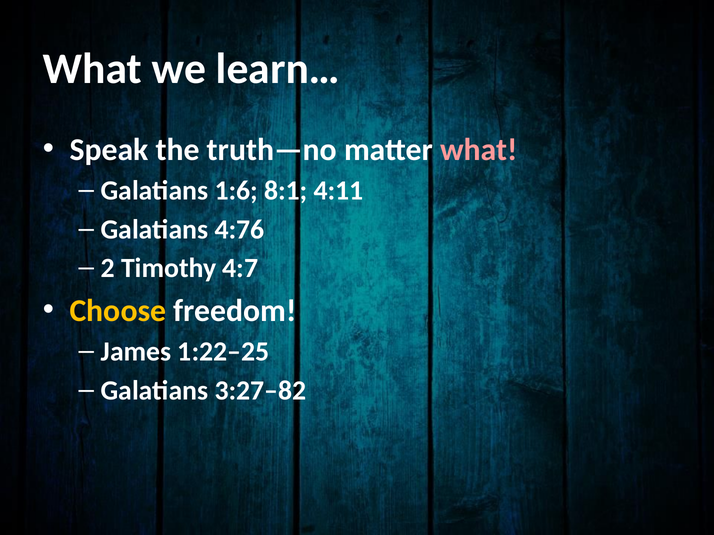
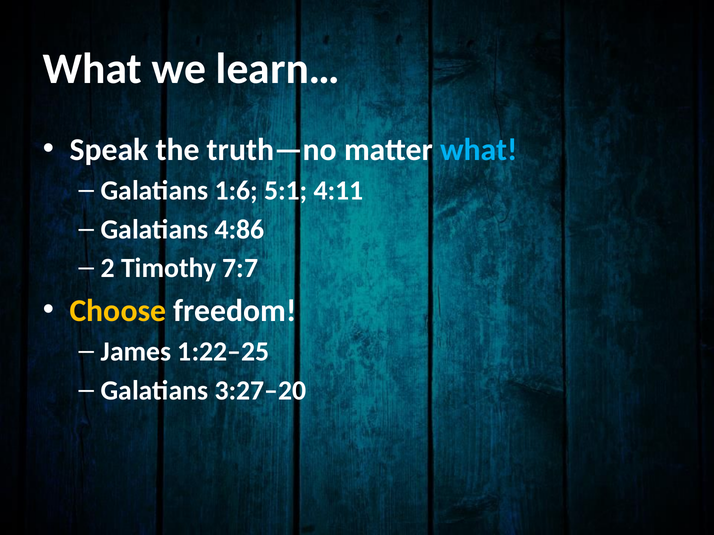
what colour: pink -> light blue (479, 150)
8:1: 8:1 -> 5:1 (286, 191)
4:76: 4:76 -> 4:86 (239, 230)
4:7: 4:7 -> 7:7 (240, 269)
3:27–82: 3:27–82 -> 3:27–20 (260, 391)
